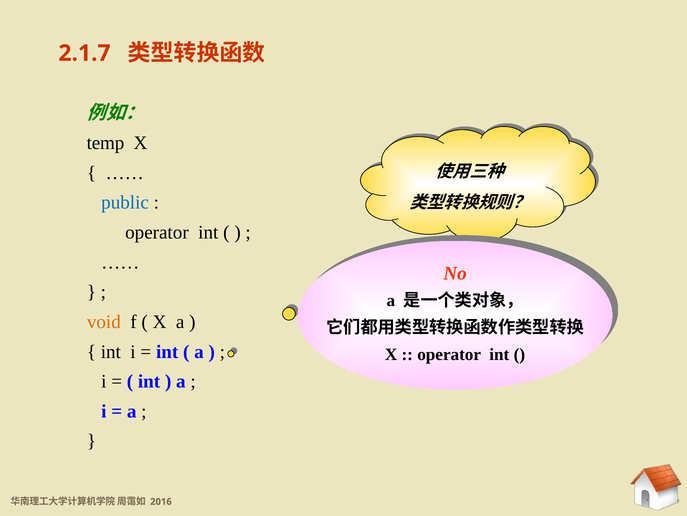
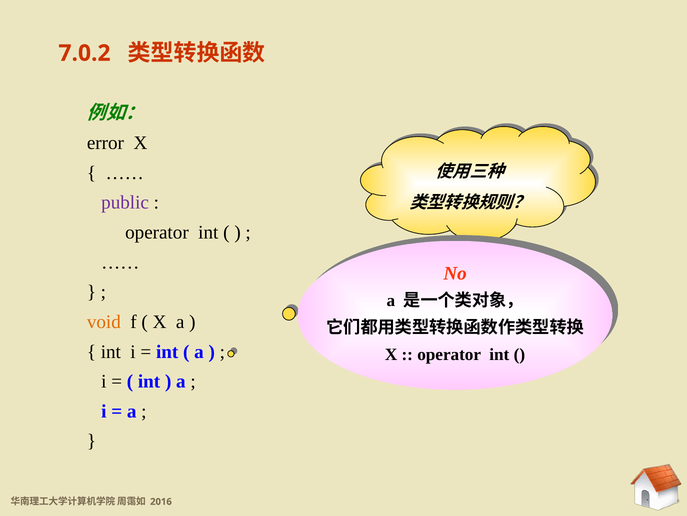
2.1.7: 2.1.7 -> 7.0.2 (85, 53)
temp: temp -> error (105, 143)
public colour: blue -> purple (125, 202)
